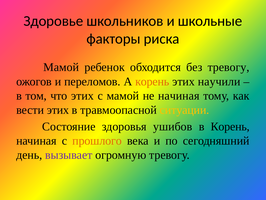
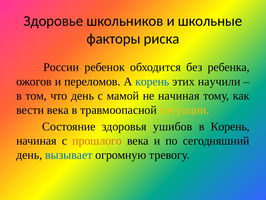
Мамой: Мамой -> России (61, 67)
без тревогу: тревогу -> ребенка (229, 67)
корень colour: orange -> blue (152, 81)
что этих: этих -> день (83, 95)
вести этих: этих -> века (58, 110)
вызывает colour: purple -> blue (69, 155)
